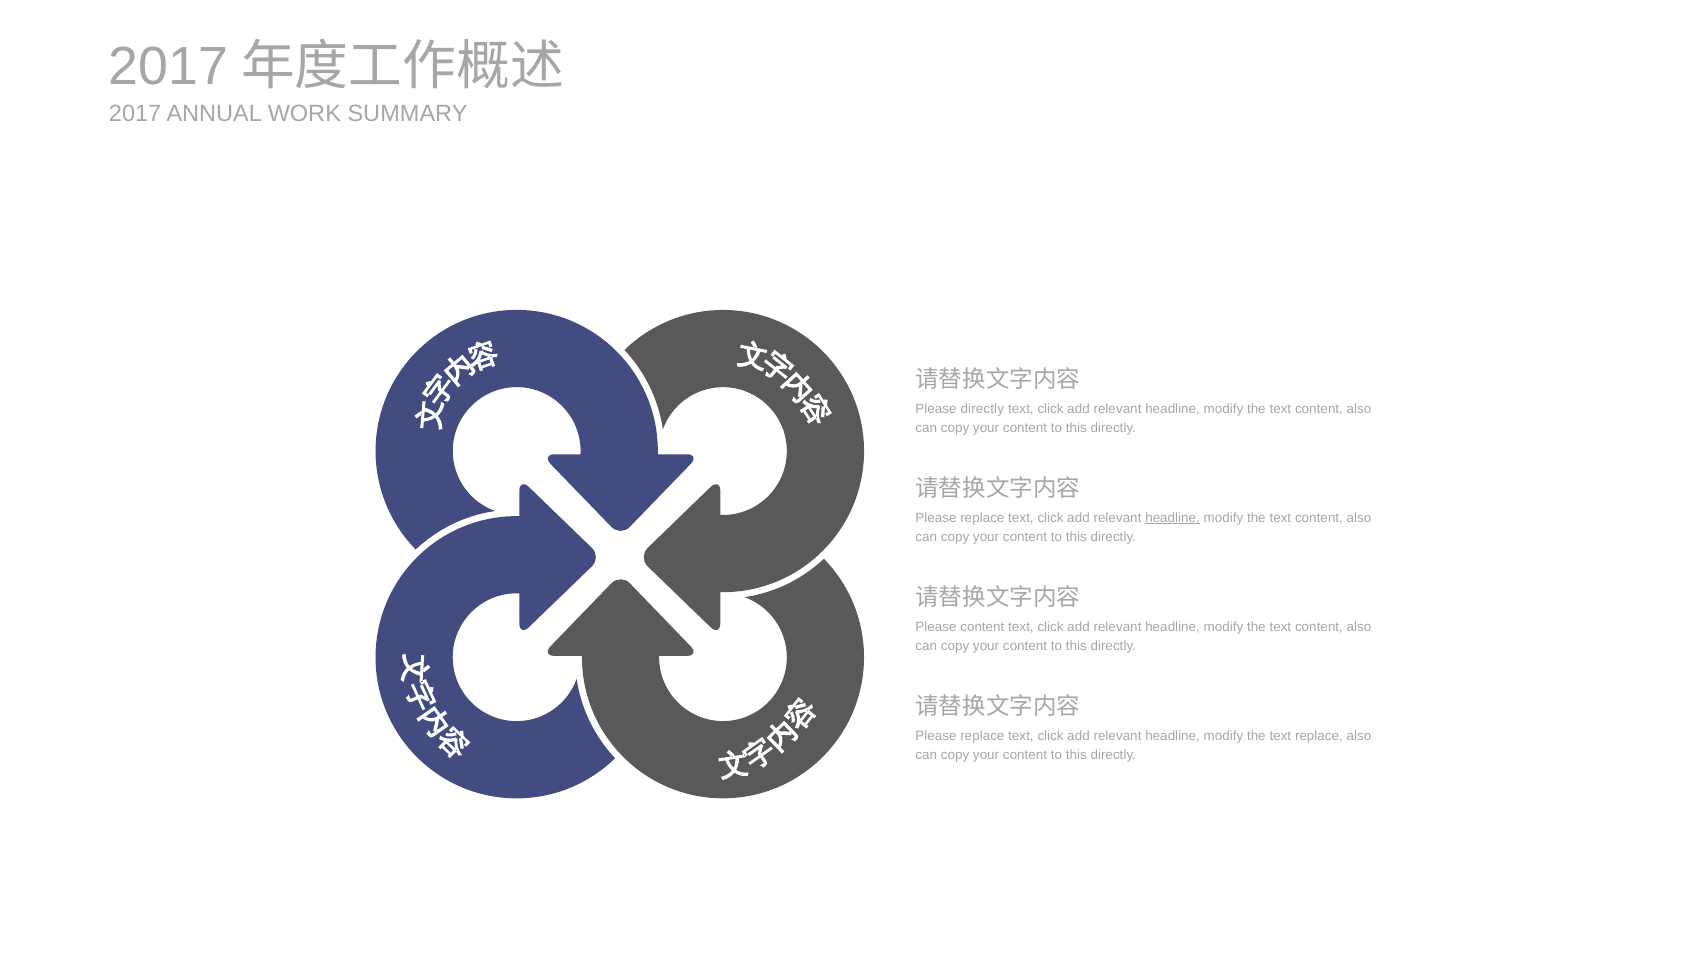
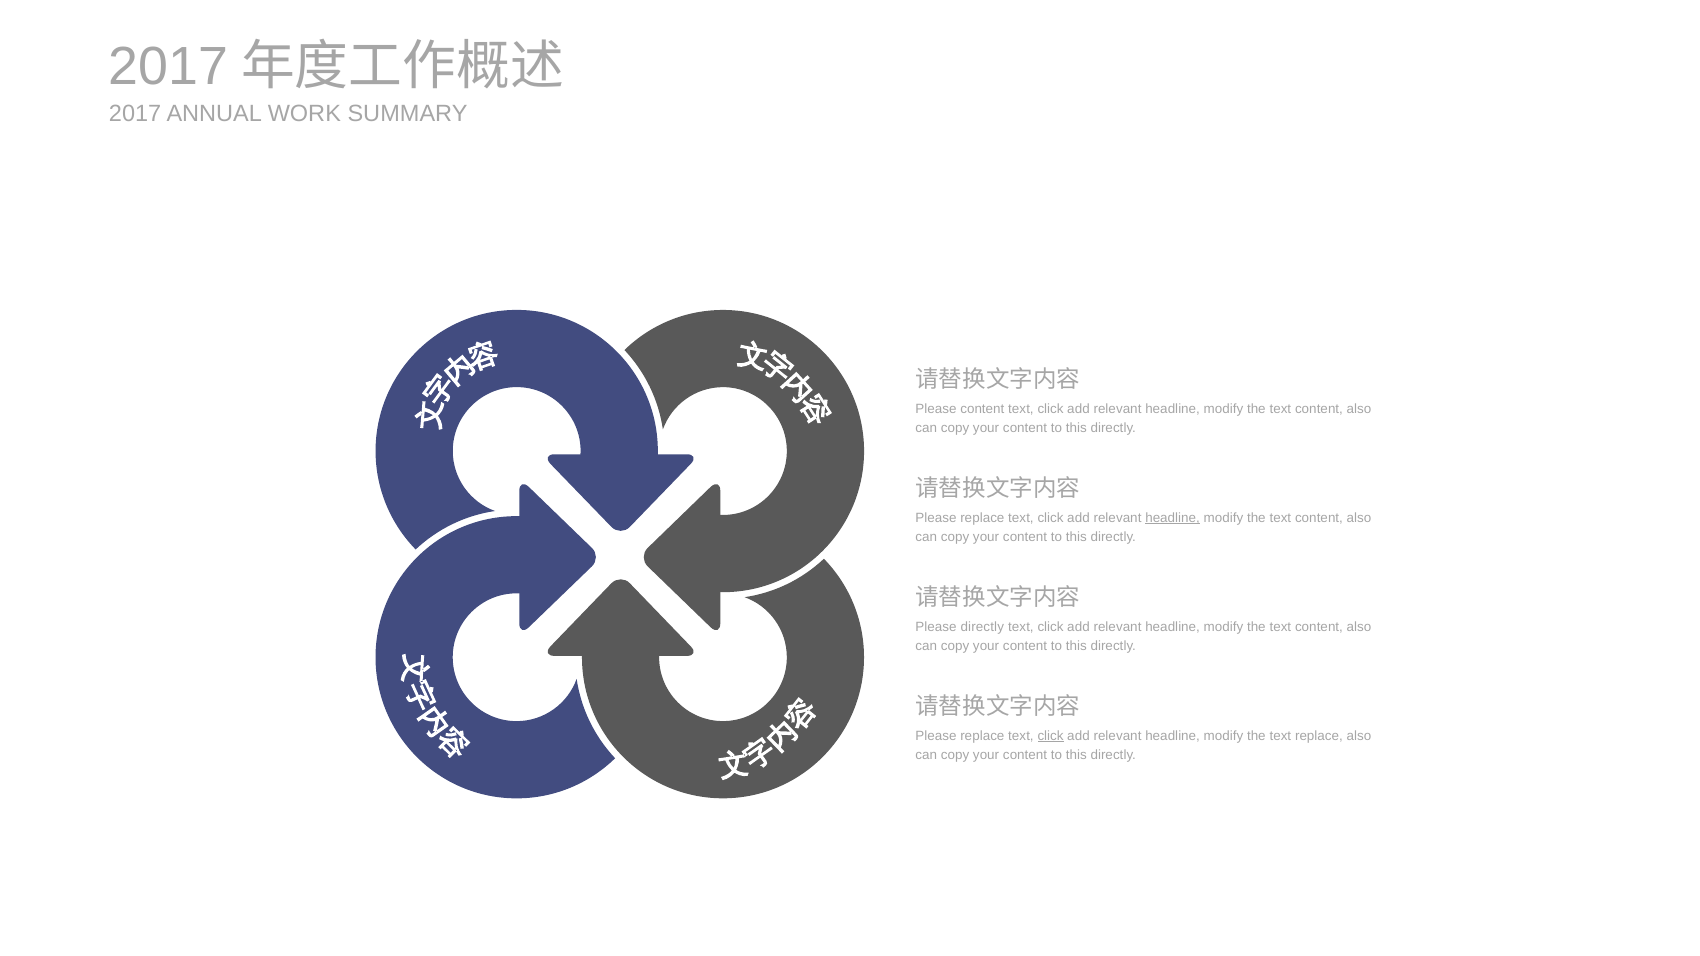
Please directly: directly -> content (982, 409)
Please content: content -> directly (982, 627)
click underline: none -> present (1051, 736)
